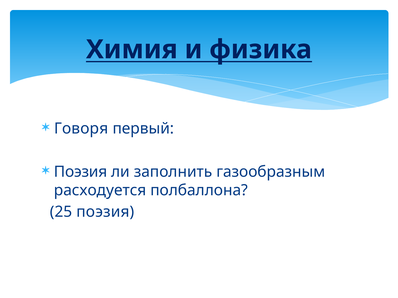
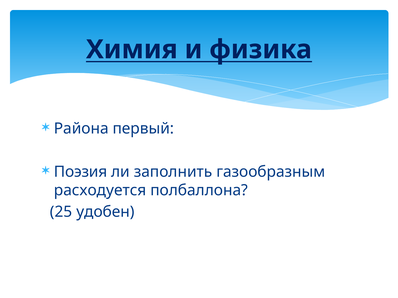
Говоря: Говоря -> Района (81, 129)
25 поэзия: поэзия -> удобен (105, 212)
